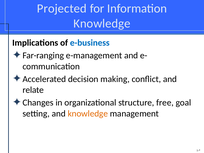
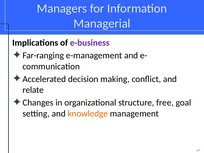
Projected: Projected -> Managers (62, 9)
Knowledge: Knowledge -> Managerial (102, 24)
e-business colour: blue -> purple (90, 43)
